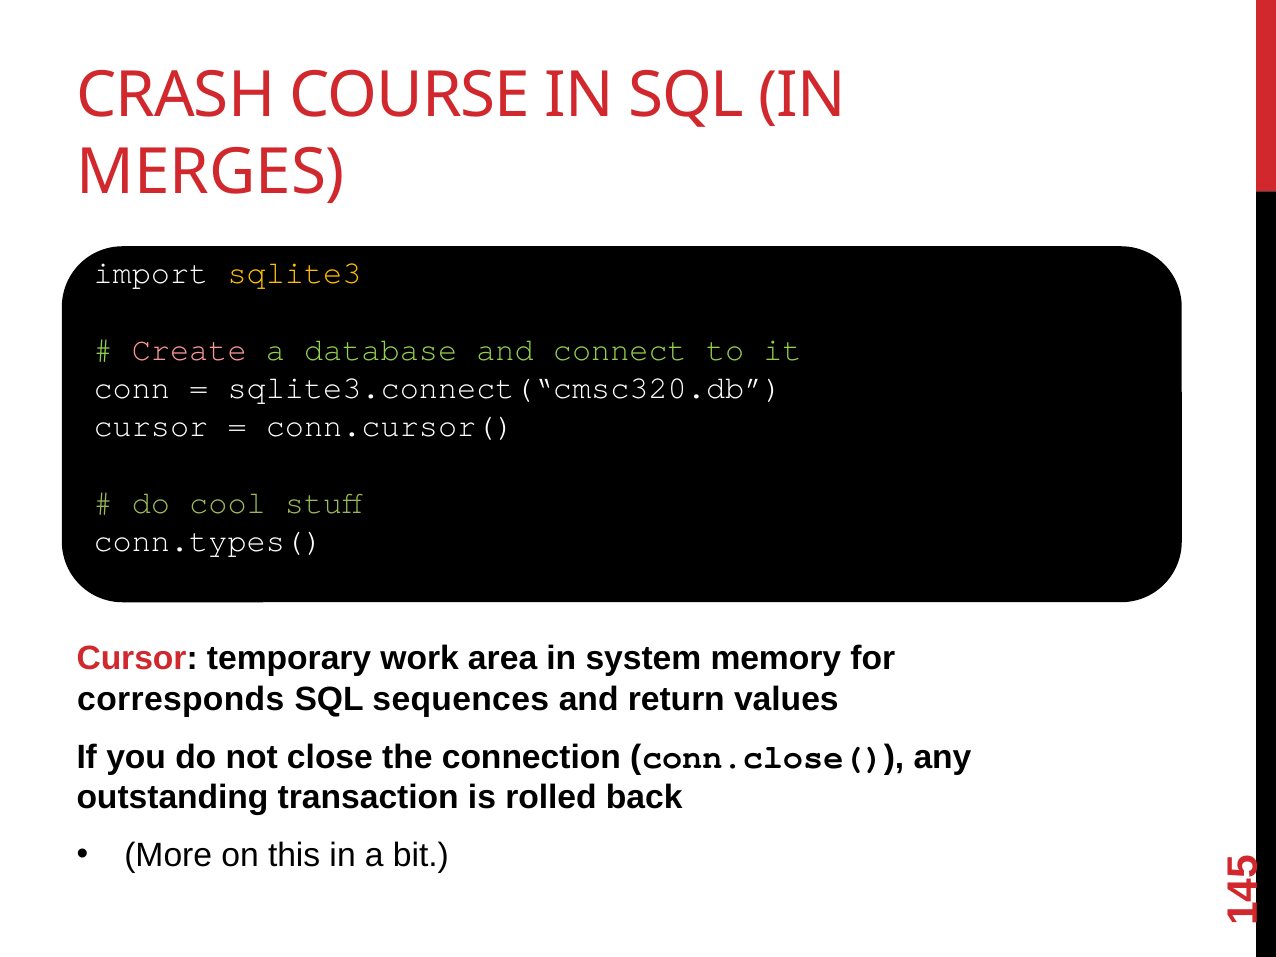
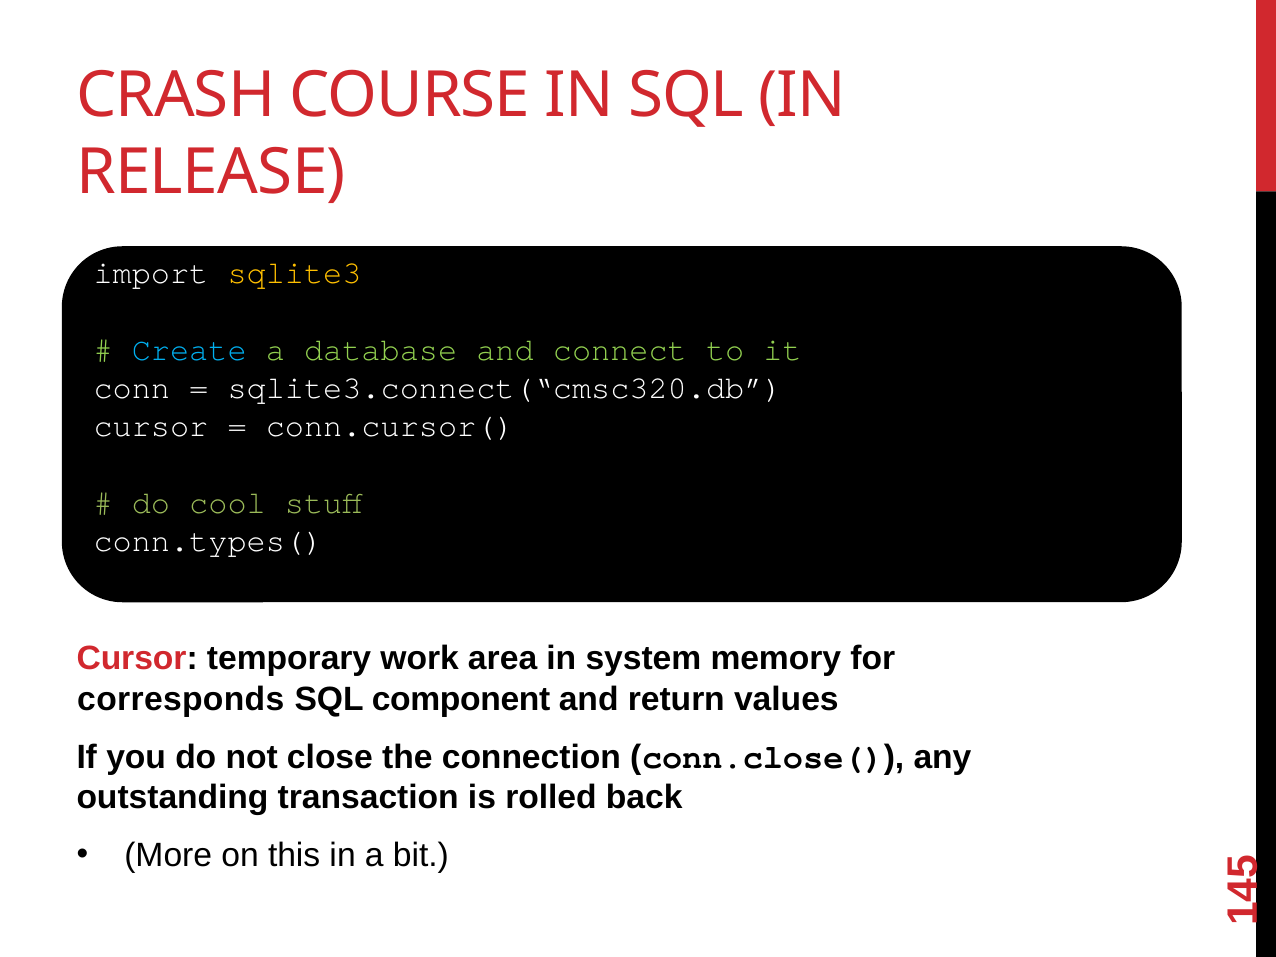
MERGES: MERGES -> RELEASE (211, 172)
Create colour: pink -> light blue (189, 350)
sequences: sequences -> component (461, 699)
